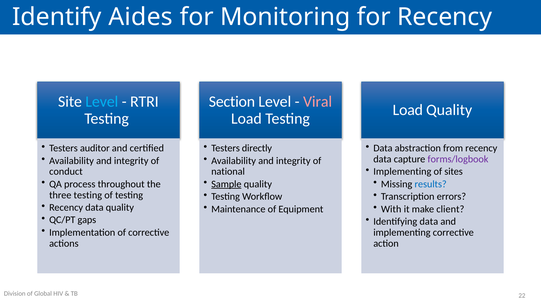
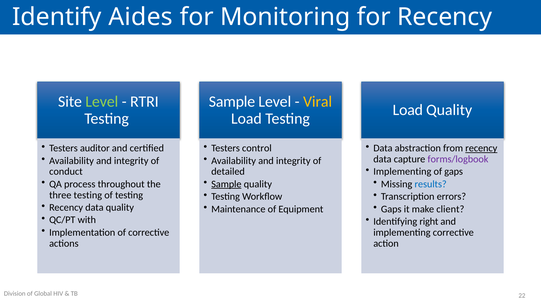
Level colour: light blue -> light green (102, 102)
Section: Section -> Sample (232, 102)
Viral colour: pink -> yellow (318, 102)
directly: directly -> control (257, 148)
recency underline: none -> present (481, 148)
of sites: sites -> gaps (454, 172)
national: national -> detailed (228, 172)
With: With -> Gaps (391, 209)
gaps: gaps -> with (87, 220)
Identifying data: data -> right (429, 222)
